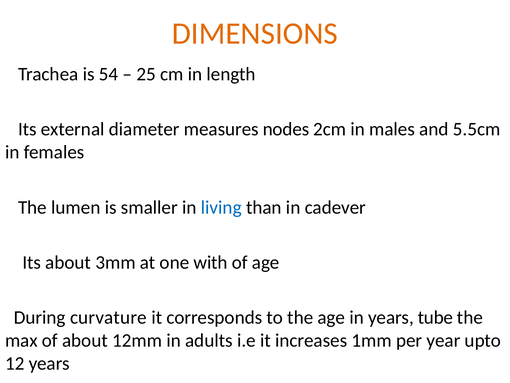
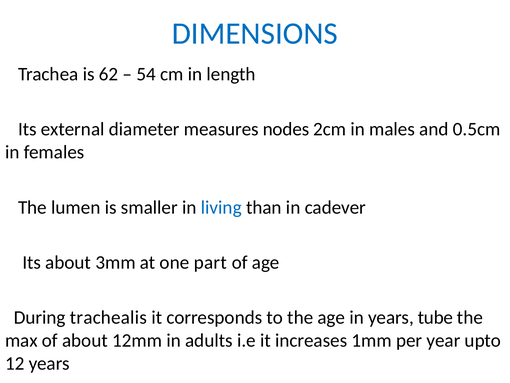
DIMENSIONS colour: orange -> blue (255, 34)
54: 54 -> 62 (108, 74)
25: 25 -> 54 (146, 74)
5.5cm: 5.5cm -> 0.5cm (477, 129)
with: with -> part (210, 262)
curvature: curvature -> trachealis (108, 317)
